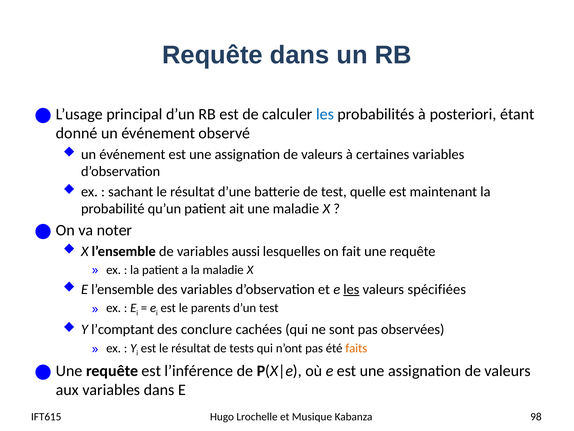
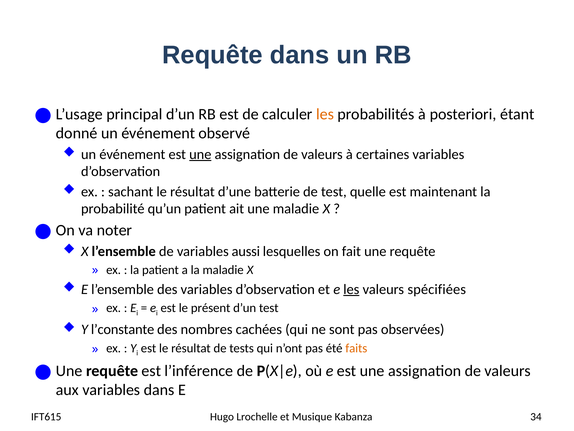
les colour: blue -> orange (325, 114)
une underline: none -> present (200, 154)
parents: parents -> présent (211, 308)
l’comptant: l’comptant -> l’constante (123, 329)
conclure: conclure -> nombres (207, 329)
98: 98 -> 34 (536, 416)
